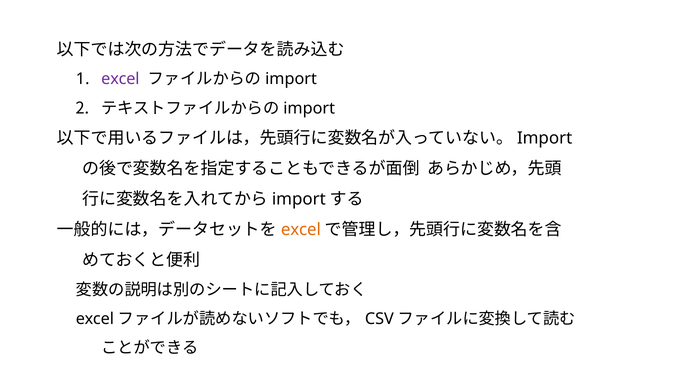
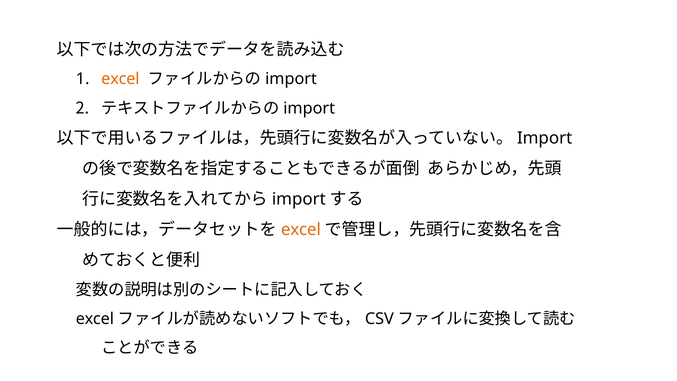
excel colour: purple -> orange (120, 79)
